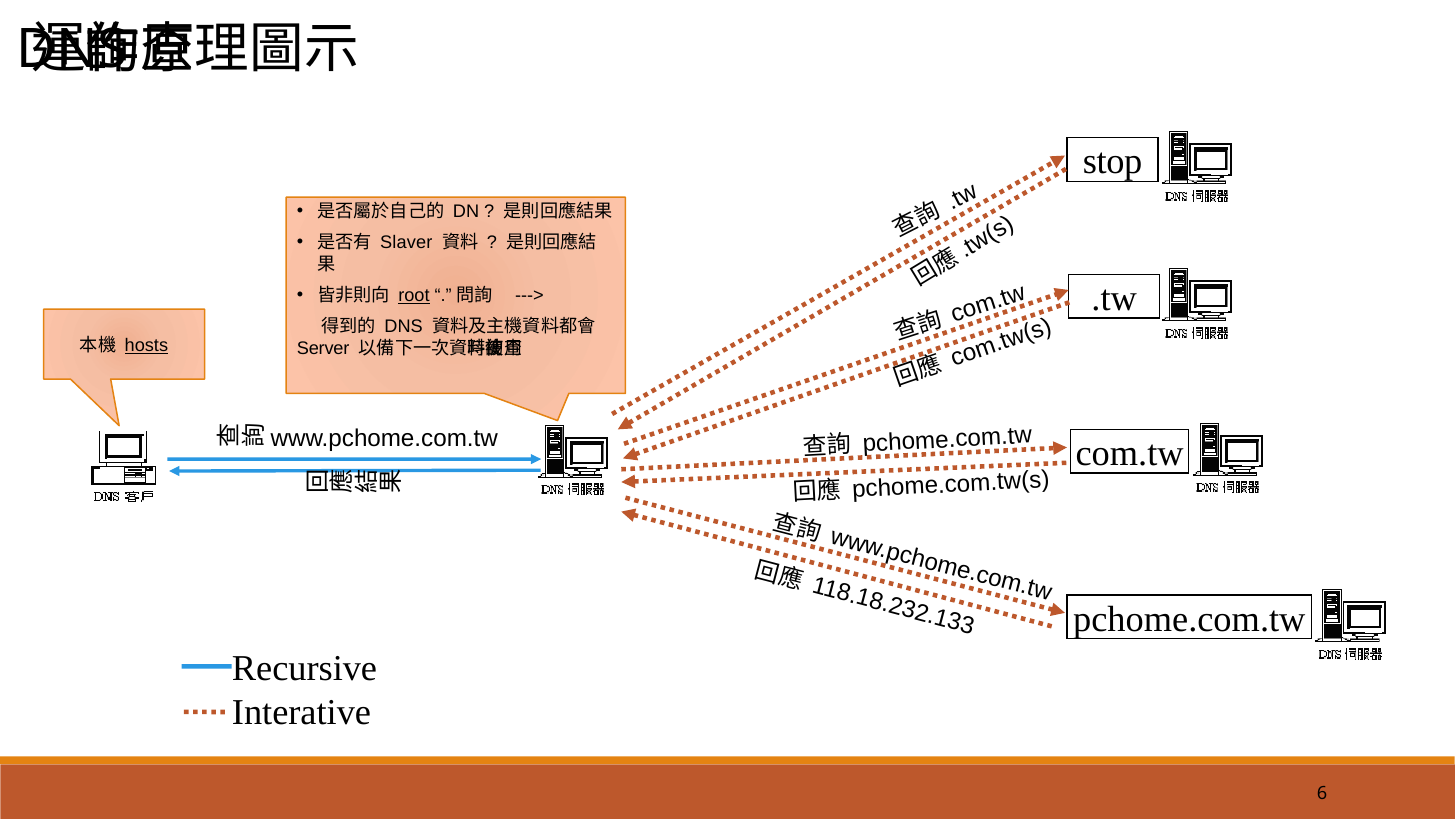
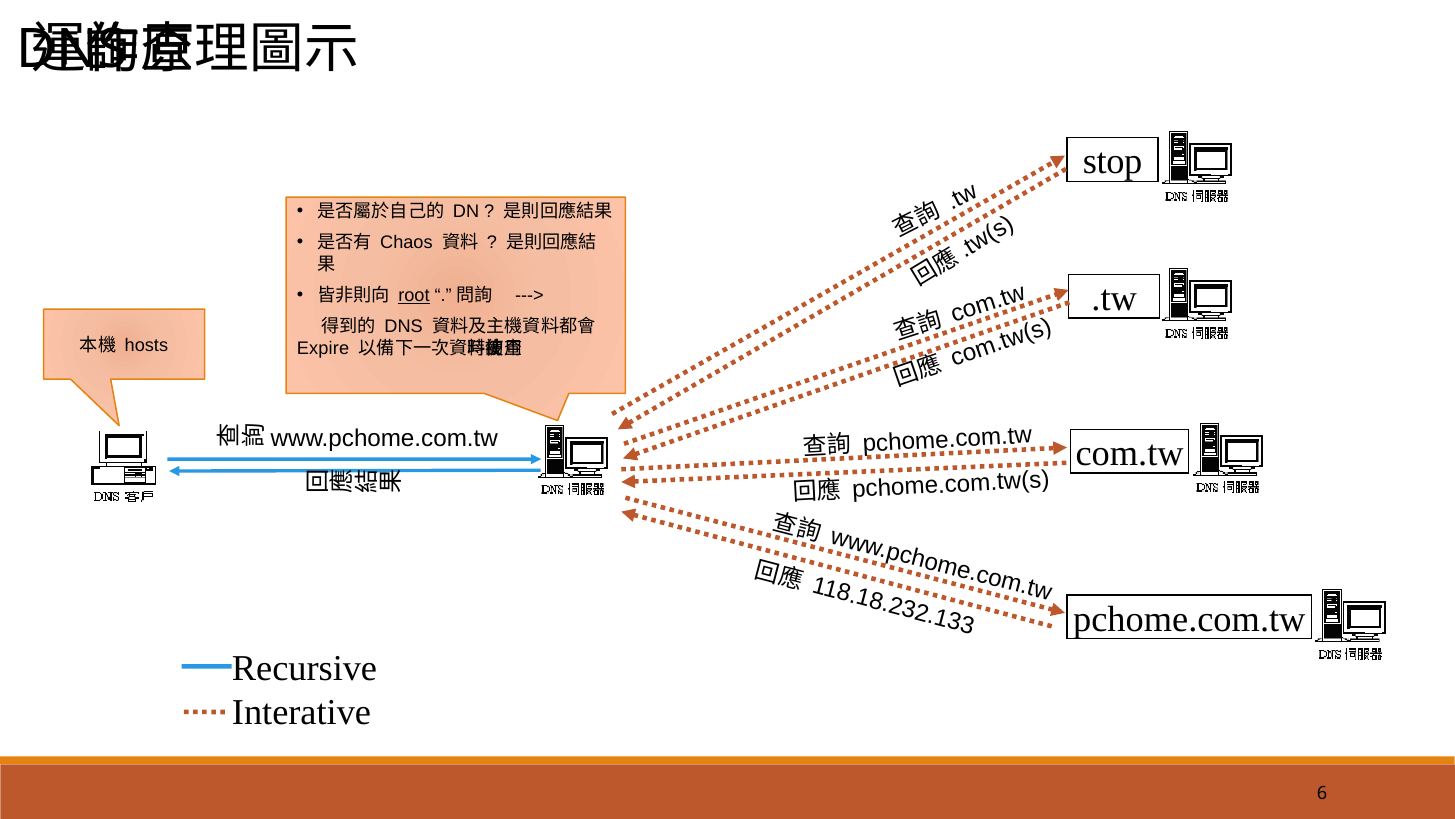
Slaver: Slaver -> Chaos (406, 243)
hosts underline: present -> none (146, 345)
Server: Server -> Expire (323, 348)
